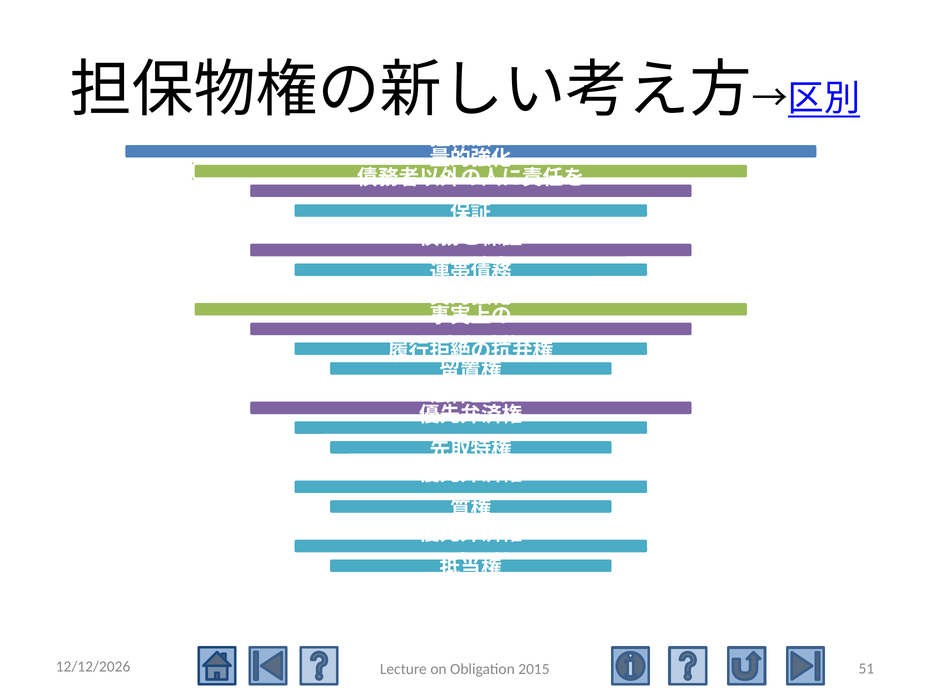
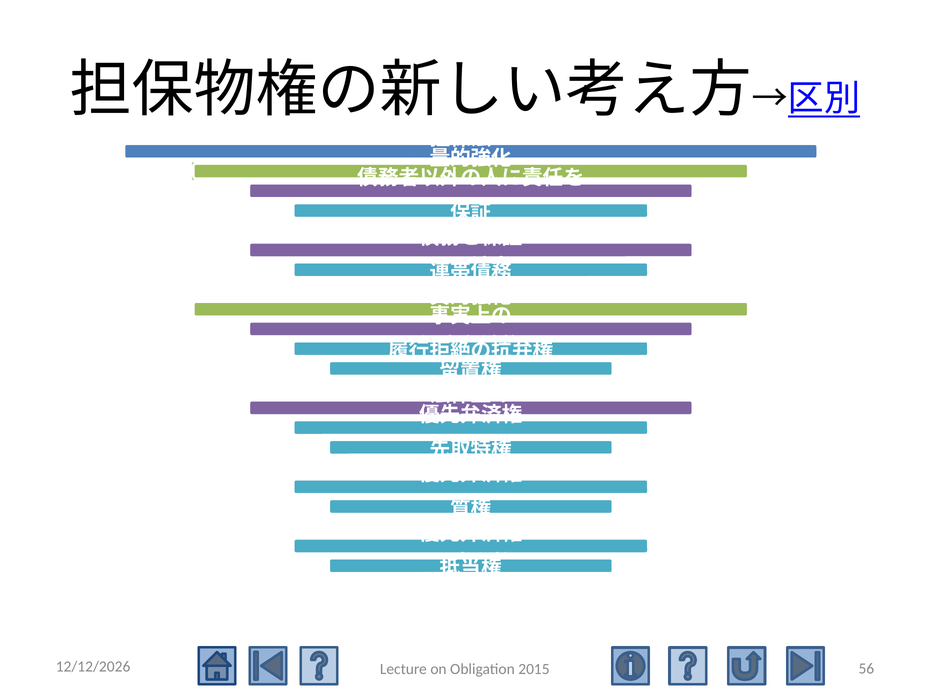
51: 51 -> 56 (866, 668)
